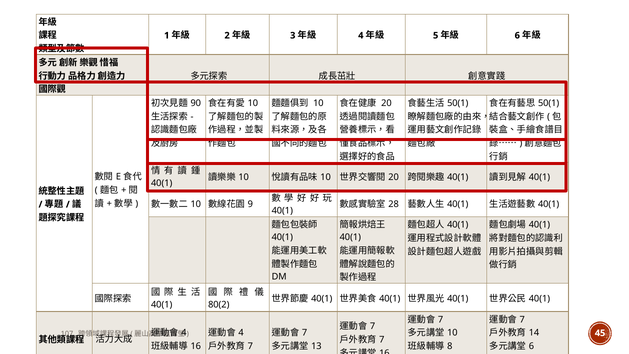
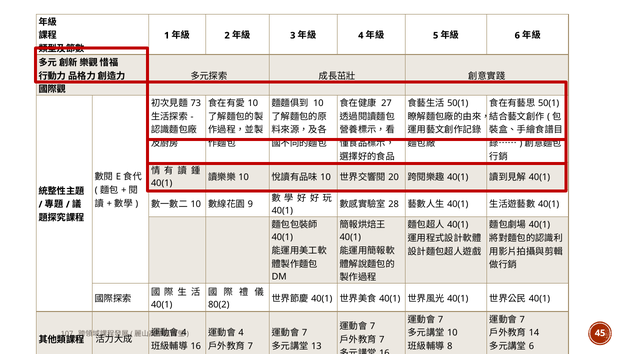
90: 90 -> 73 (196, 103)
20: 20 -> 27 (386, 103)
